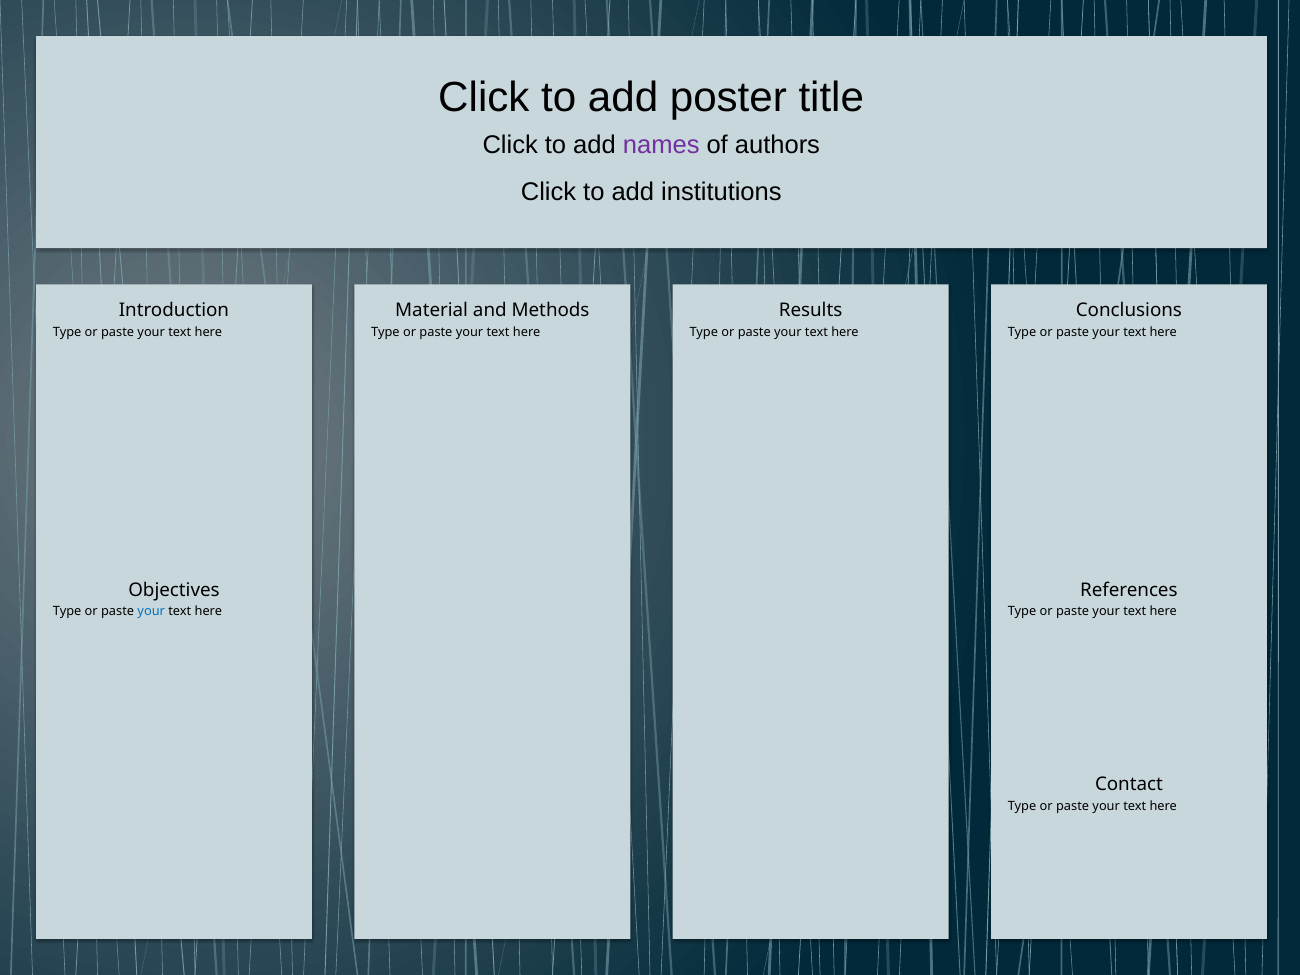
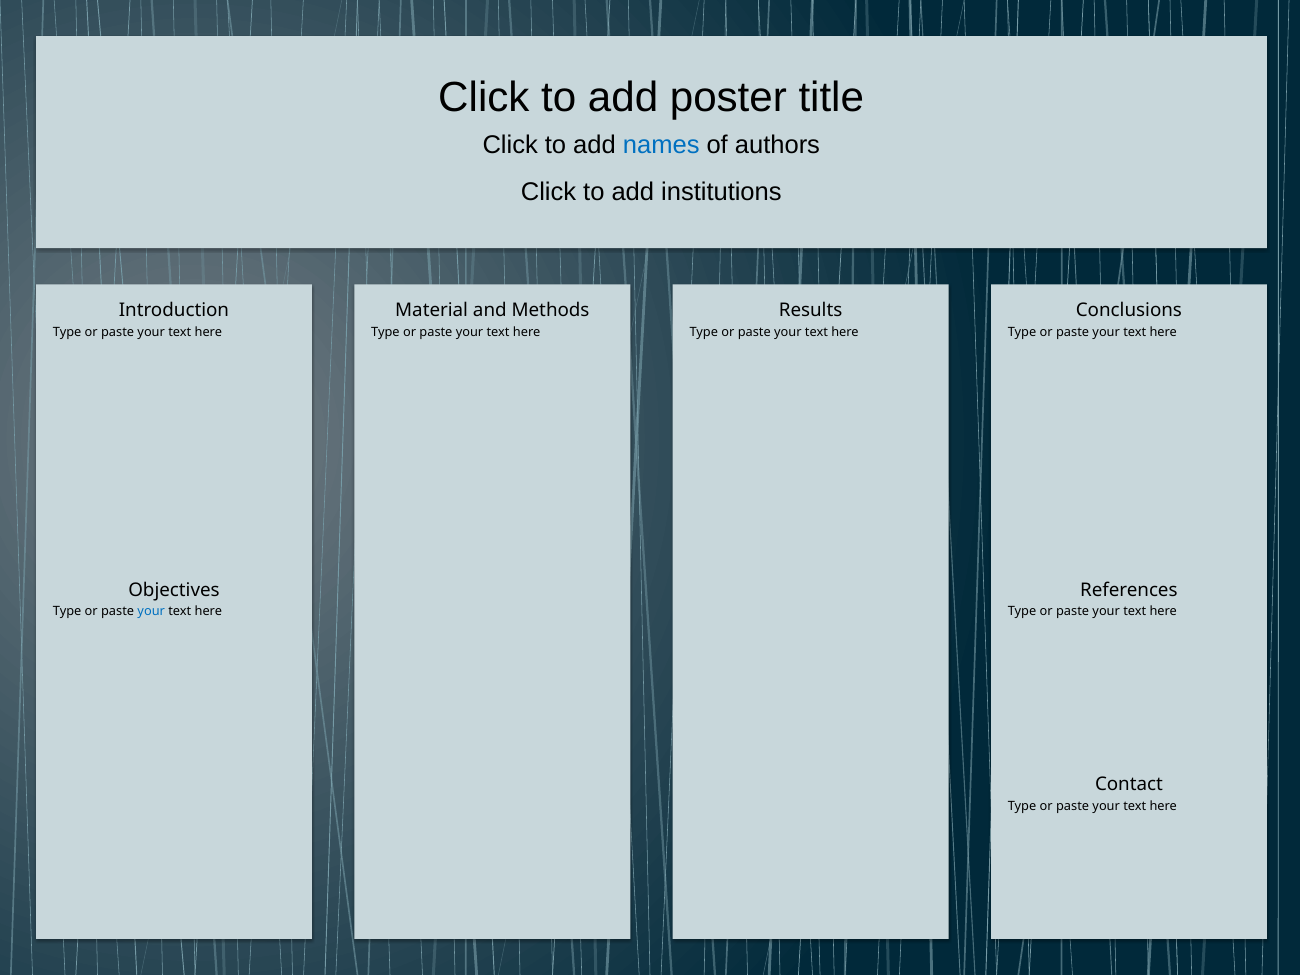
names colour: purple -> blue (661, 145)
